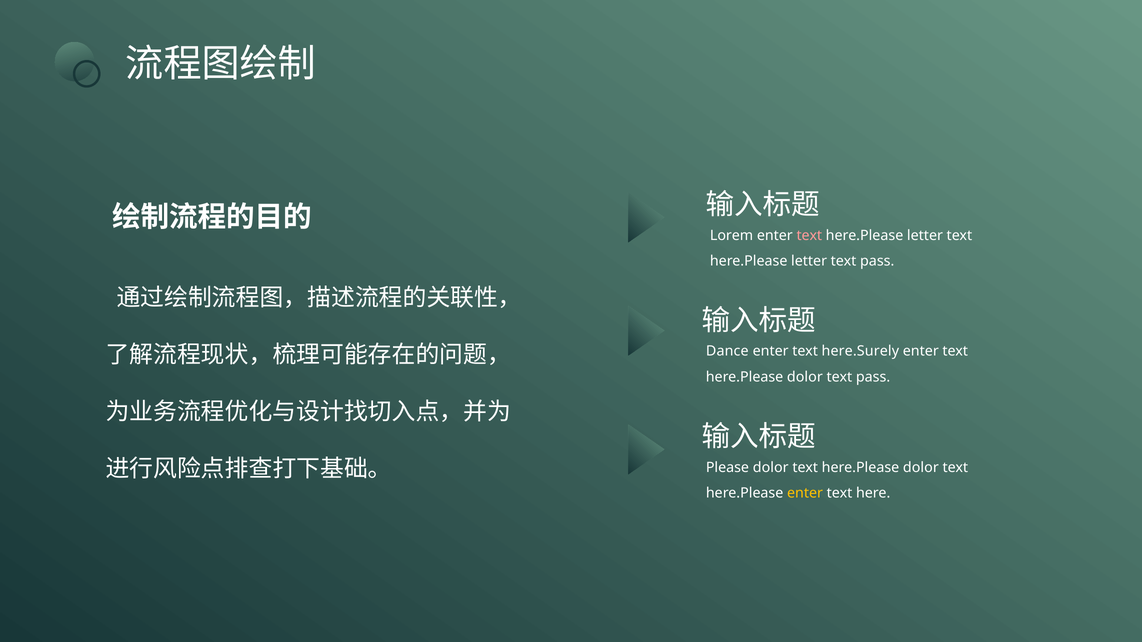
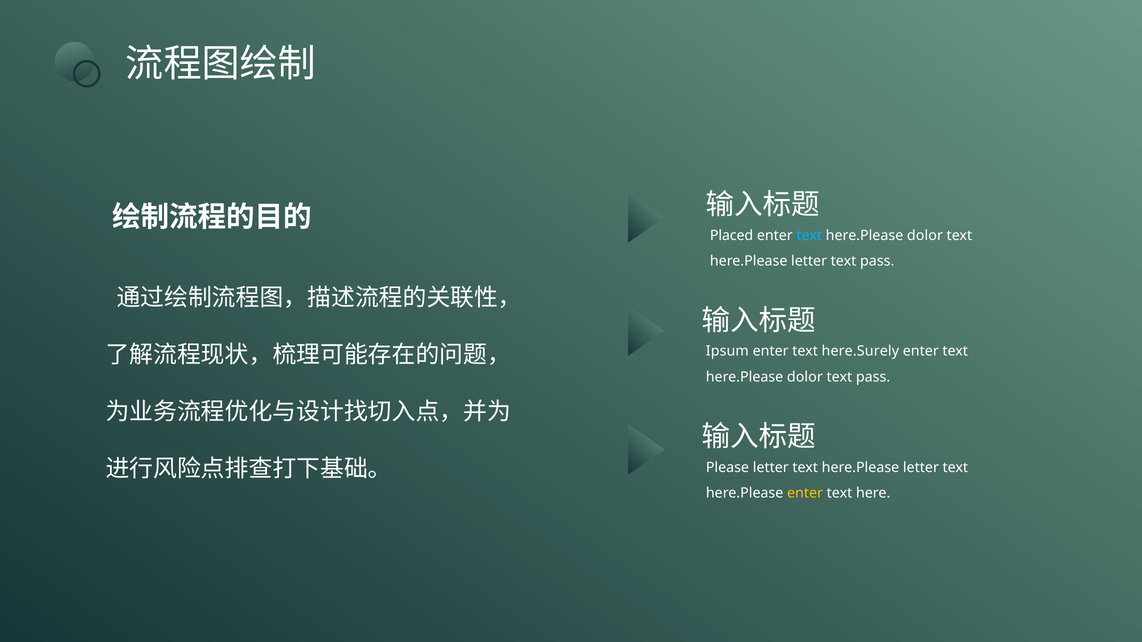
Lorem: Lorem -> Placed (732, 236)
text colour: pink -> light blue (809, 236)
letter: letter -> dolor (925, 236)
Dance: Dance -> Ipsum (727, 351)
Please dolor: dolor -> letter (771, 468)
dolor: dolor -> letter (921, 468)
